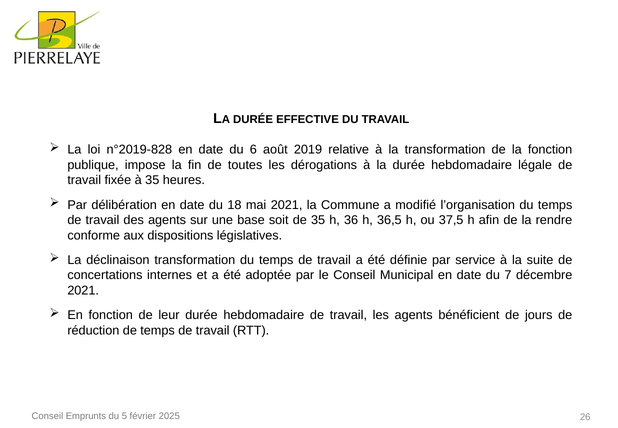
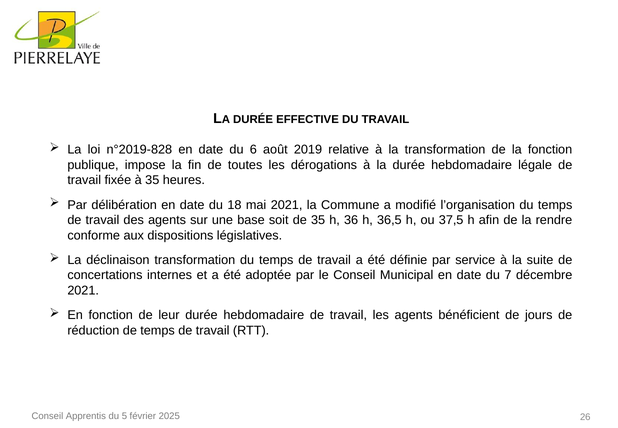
Emprunts: Emprunts -> Apprentis (86, 416)
